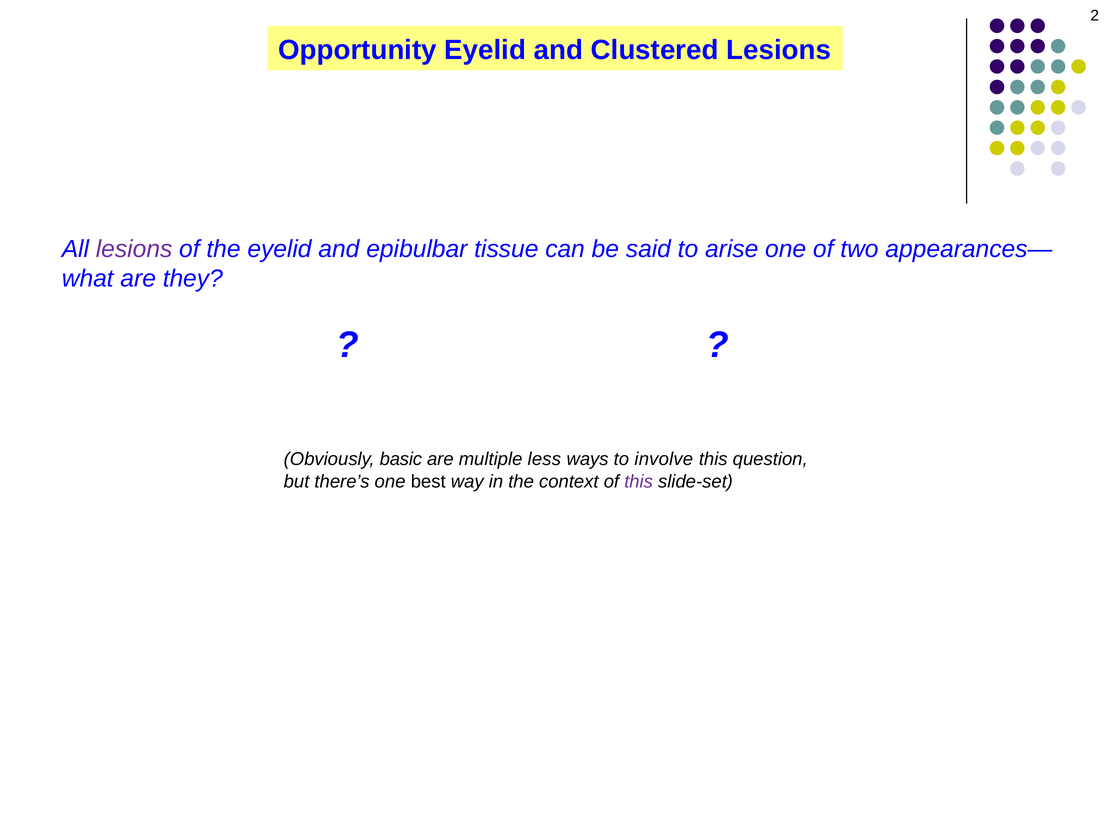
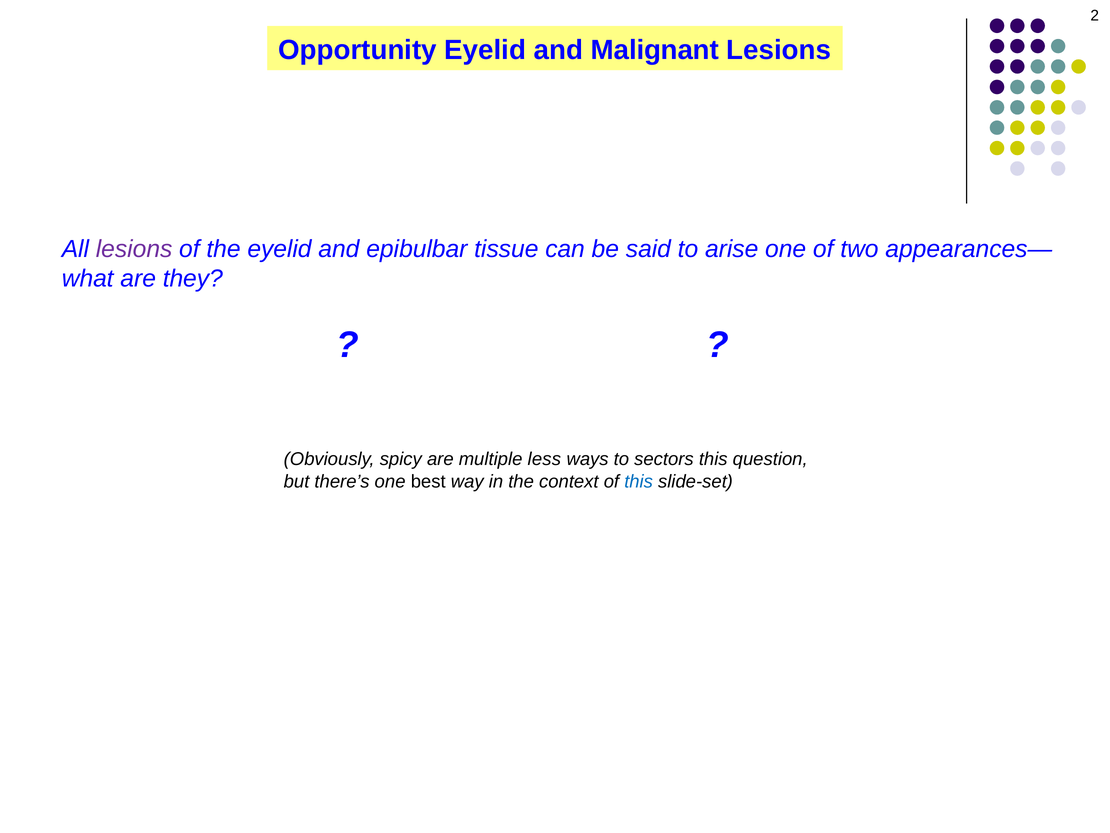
Clustered: Clustered -> Malignant (655, 50)
basic: basic -> spicy (401, 459)
involve: involve -> sectors (664, 459)
this colour: purple -> blue (639, 481)
